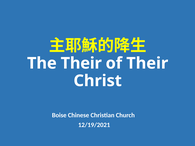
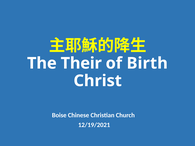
of Their: Their -> Birth (147, 63)
